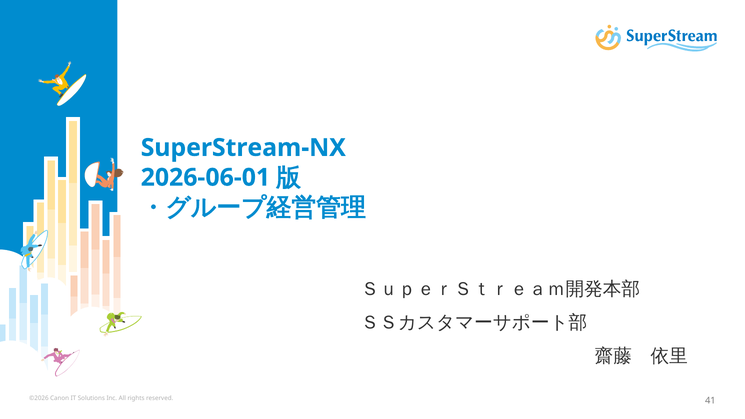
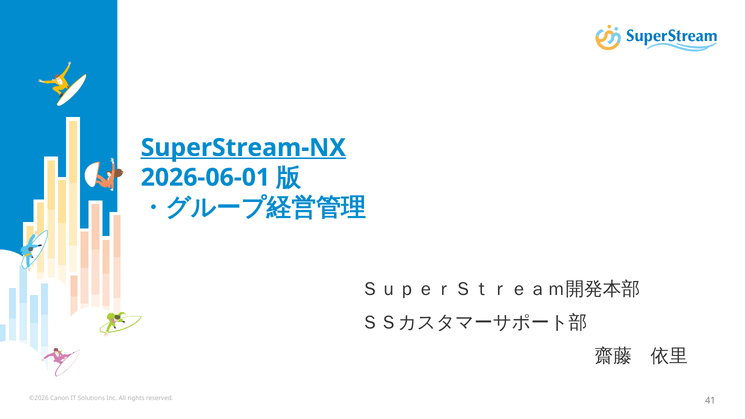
SuperStream-NX underline: none -> present (243, 148)
